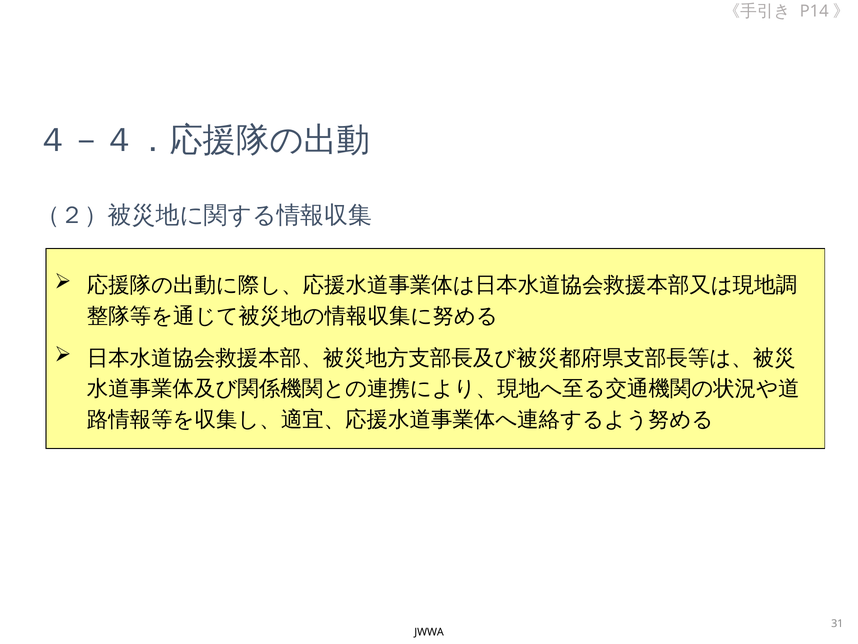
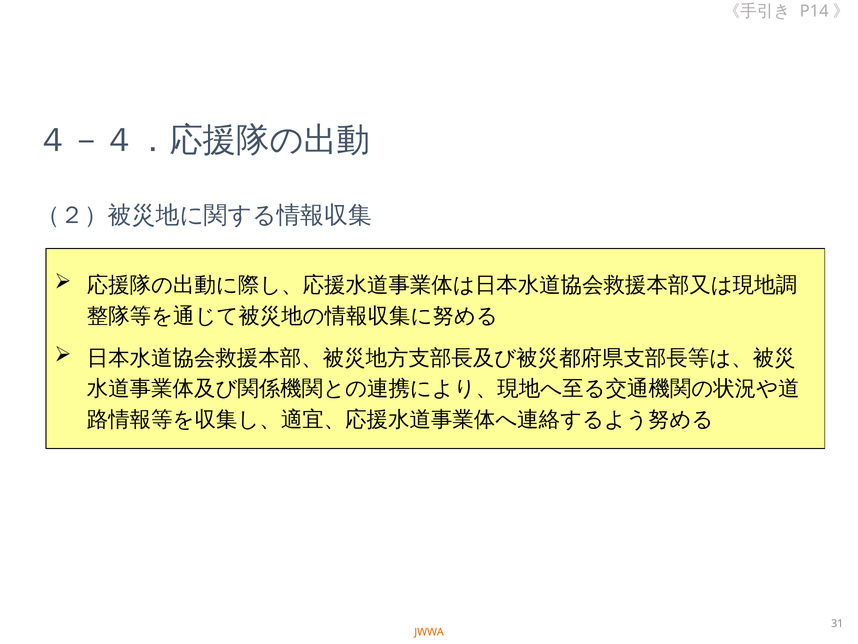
JWWA colour: black -> orange (429, 632)
